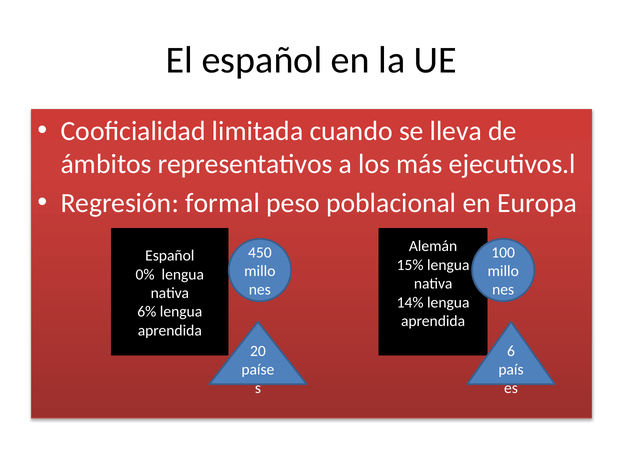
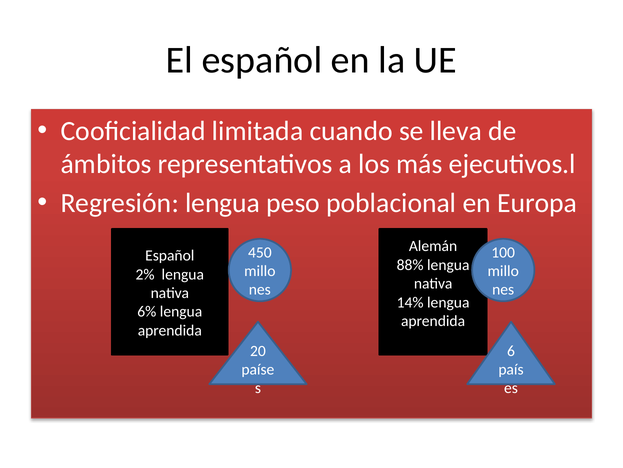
Regresión formal: formal -> lengua (223, 203)
15%: 15% -> 88% (410, 265)
0%: 0% -> 2% (145, 274)
